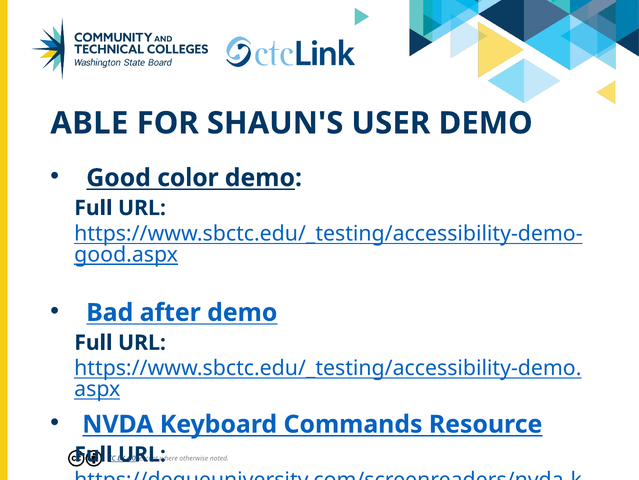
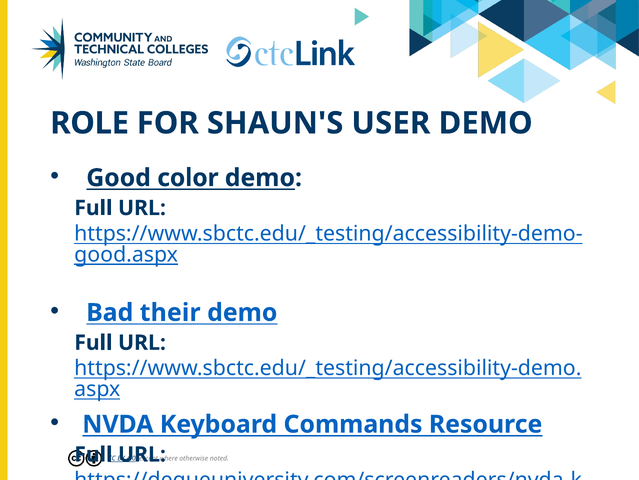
ABLE: ABLE -> ROLE (90, 123)
after: after -> their (170, 312)
